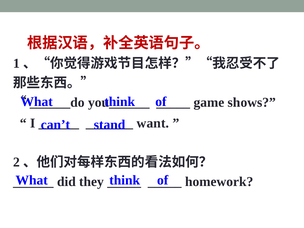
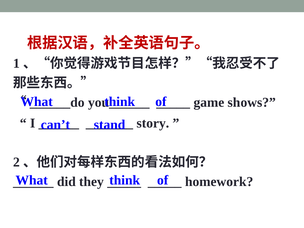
want: want -> story (153, 123)
